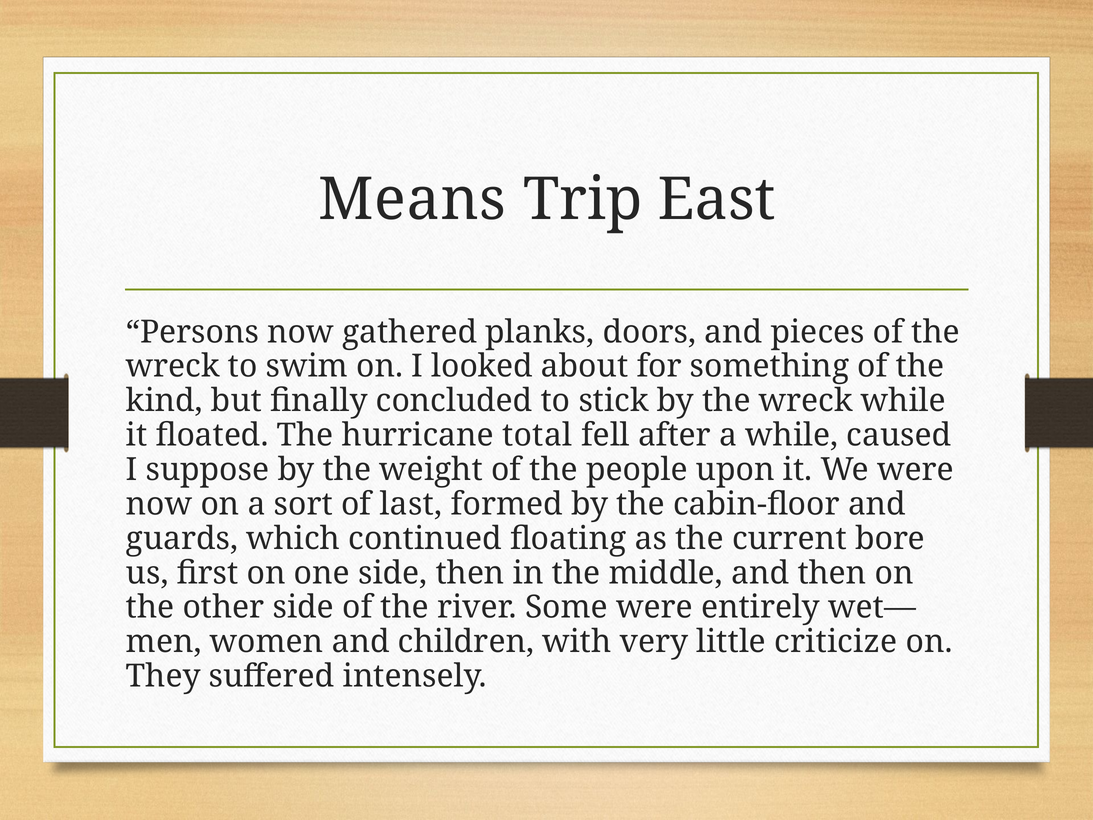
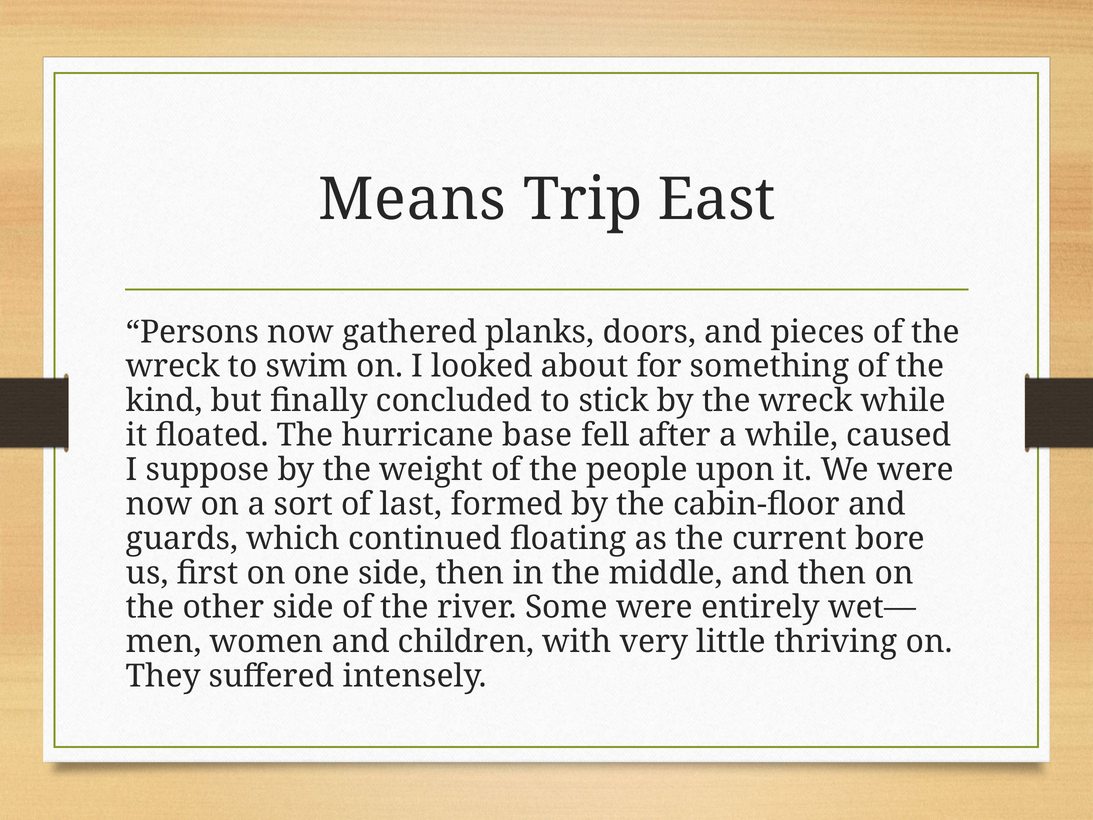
total: total -> base (537, 435)
criticize: criticize -> thriving (836, 642)
